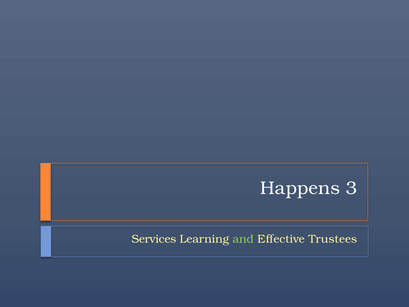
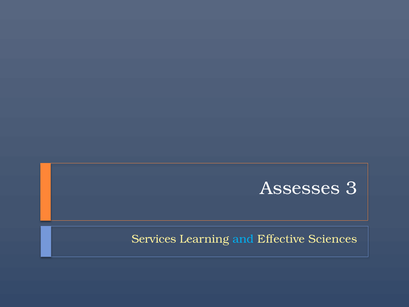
Happens: Happens -> Assesses (300, 188)
and colour: light green -> light blue (243, 239)
Trustees: Trustees -> Sciences (333, 239)
